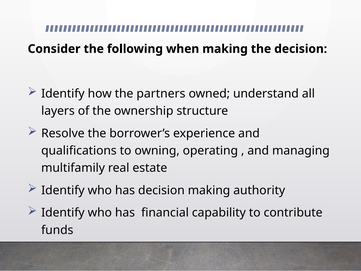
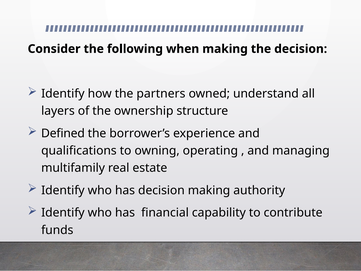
Resolve: Resolve -> Defined (63, 133)
